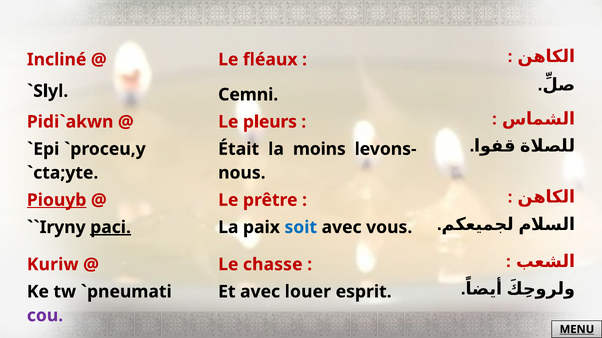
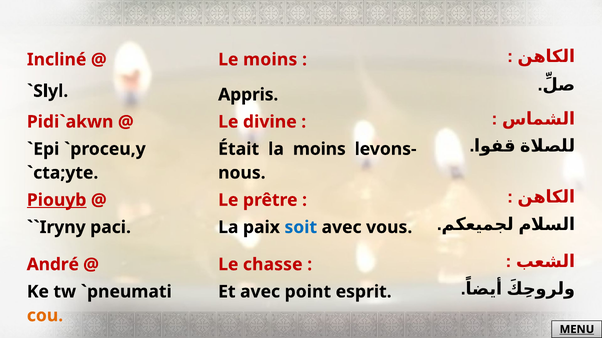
Le fléaux: fléaux -> moins (270, 60)
Cemni: Cemni -> Appris (248, 95)
pleurs: pleurs -> divine (270, 122)
paci underline: present -> none (111, 228)
Kuriw: Kuriw -> André (53, 265)
louer: louer -> point (308, 292)
cou colour: purple -> orange (45, 316)
